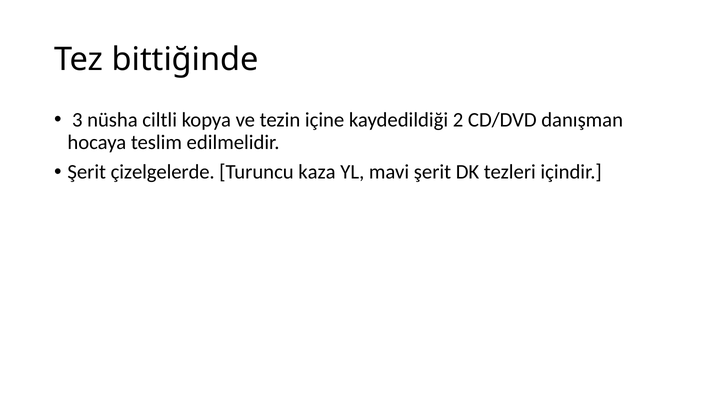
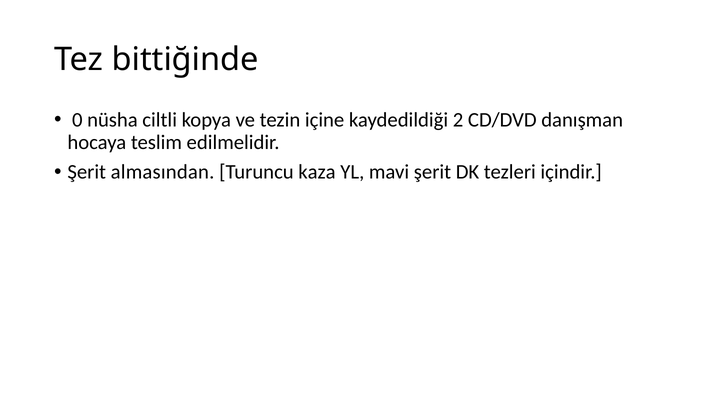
3: 3 -> 0 (77, 120)
çizelgelerde: çizelgelerde -> almasından (163, 172)
